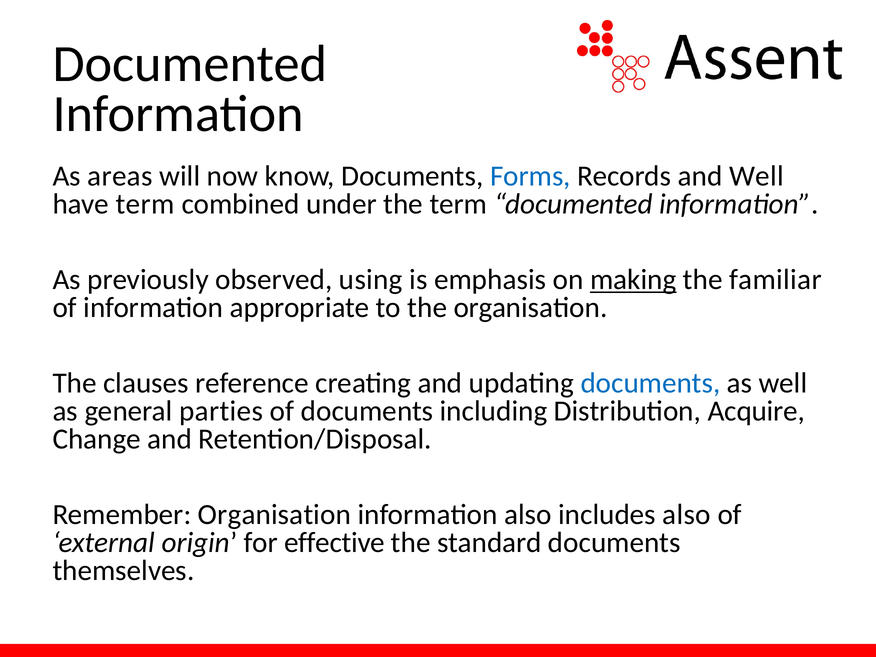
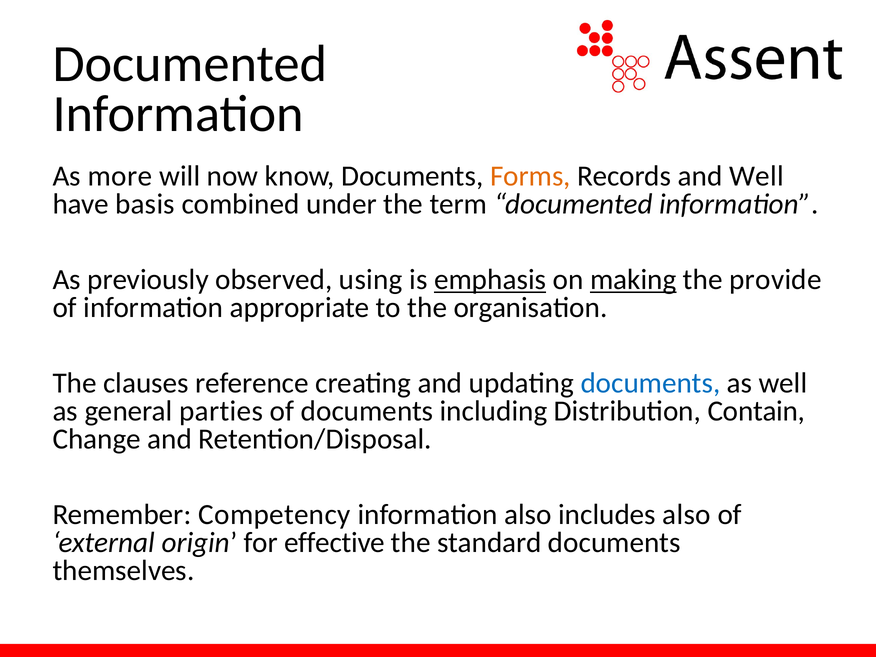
areas: areas -> more (120, 176)
Forms colour: blue -> orange (530, 176)
have term: term -> basis (145, 204)
emphasis underline: none -> present (490, 280)
familiar: familiar -> provide (775, 280)
Acquire: Acquire -> Contain (756, 411)
Remember Organisation: Organisation -> Competency (274, 515)
